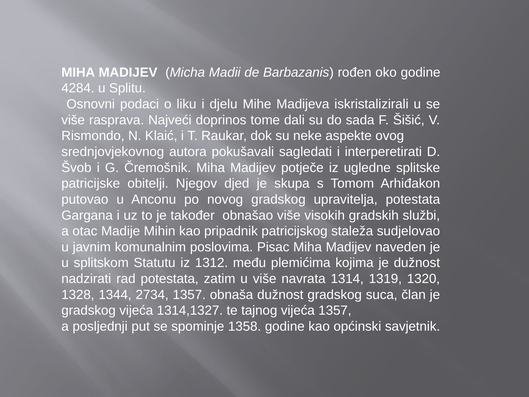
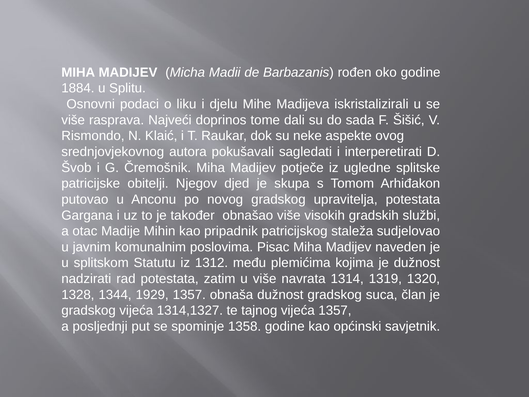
4284: 4284 -> 1884 (78, 88)
2734: 2734 -> 1929 (152, 295)
